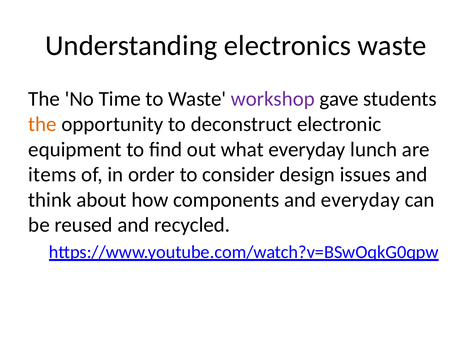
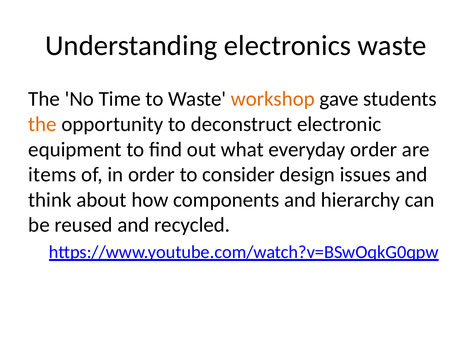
workshop colour: purple -> orange (273, 99)
everyday lunch: lunch -> order (374, 149)
and everyday: everyday -> hierarchy (361, 200)
